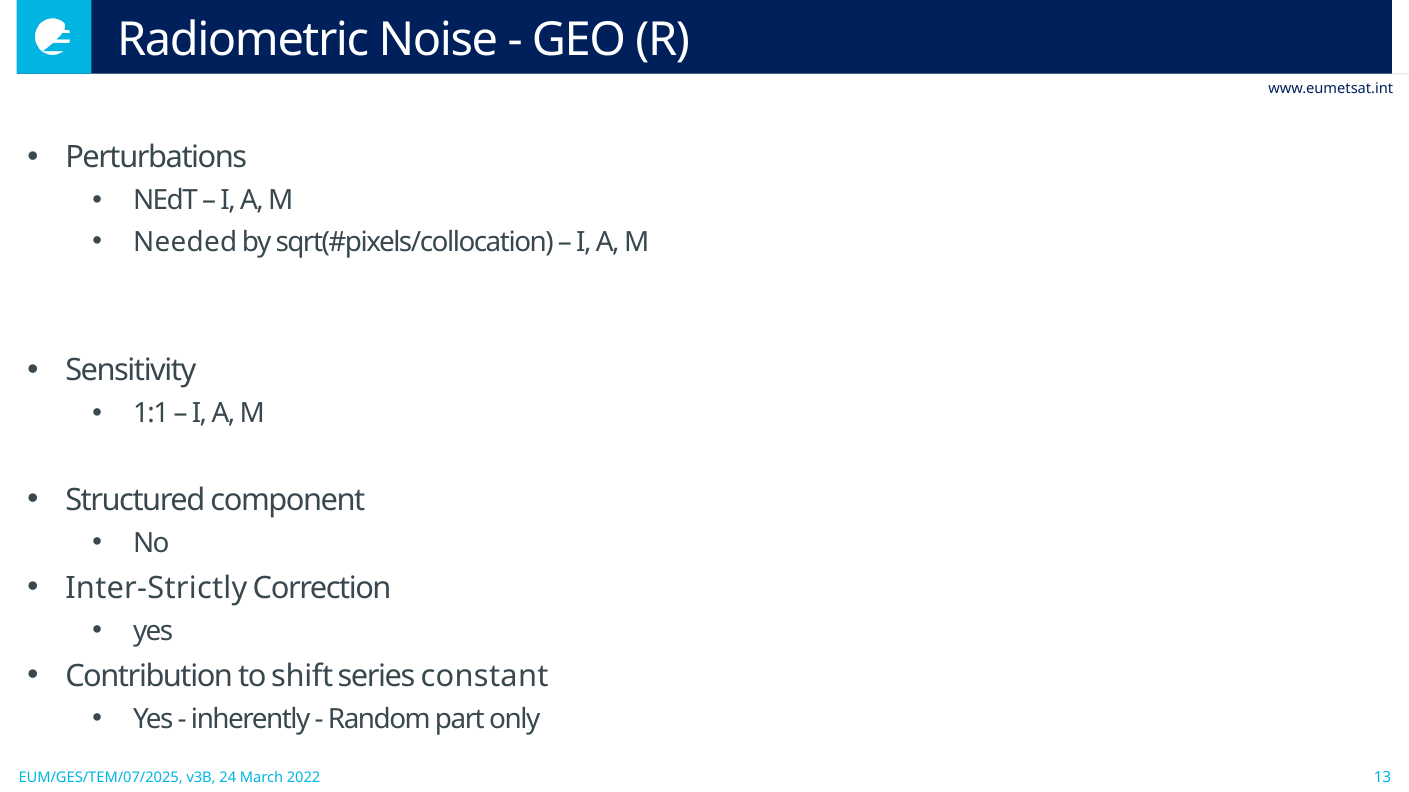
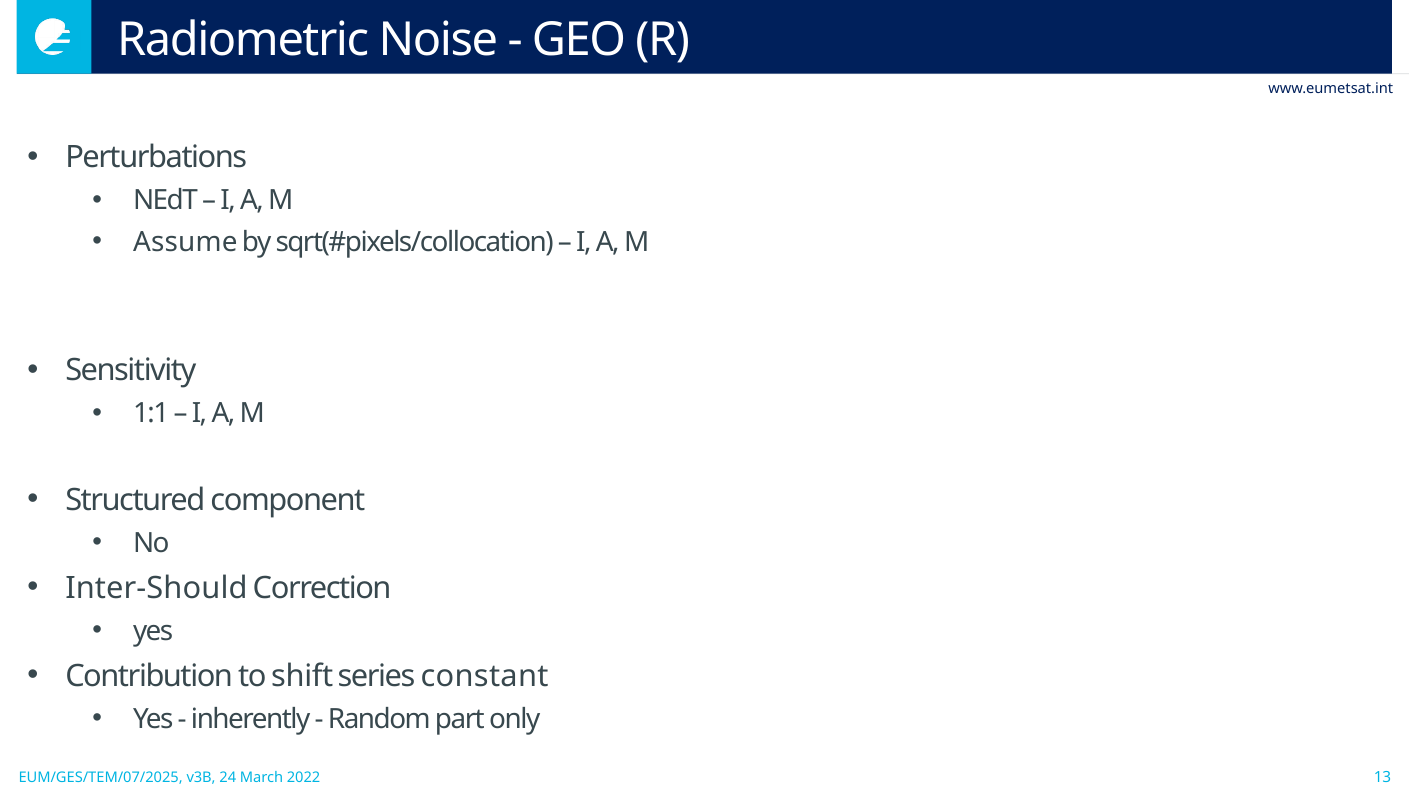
Needed: Needed -> Assume (185, 243)
Inter-Strictly: Inter-Strictly -> Inter-Should (156, 589)
